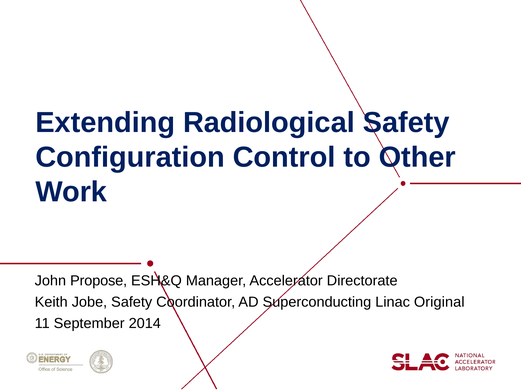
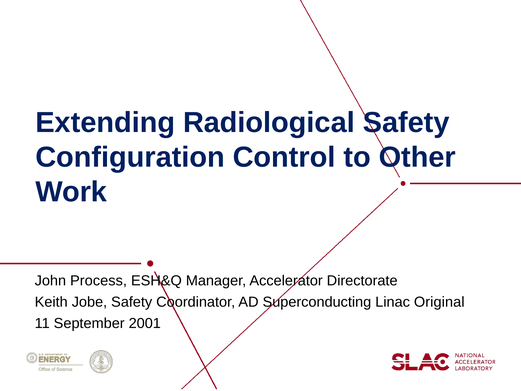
Propose: Propose -> Process (99, 281)
2014: 2014 -> 2001 (145, 323)
